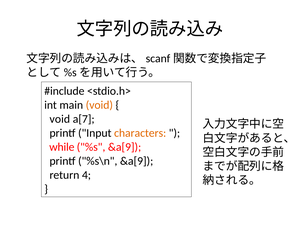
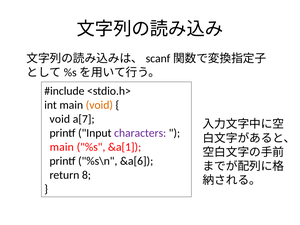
characters colour: orange -> purple (140, 133)
while: while -> main (62, 147)
%s &a[9: &a[9 -> &a[1 (125, 147)
%s\n &a[9: &a[9 -> &a[6 (137, 161)
4: 4 -> 8 (86, 175)
